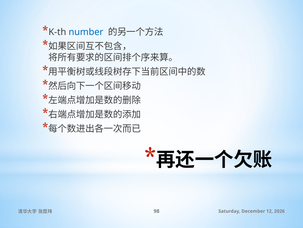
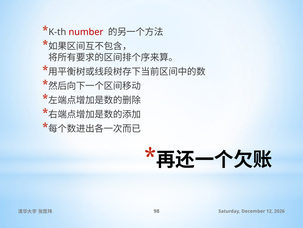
number colour: blue -> red (86, 32)
